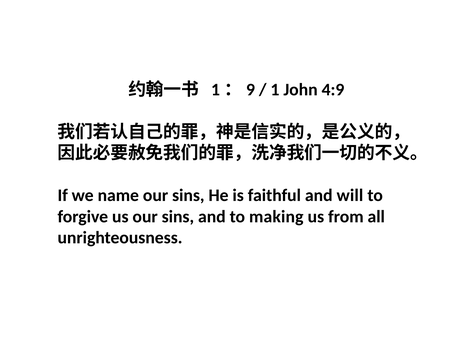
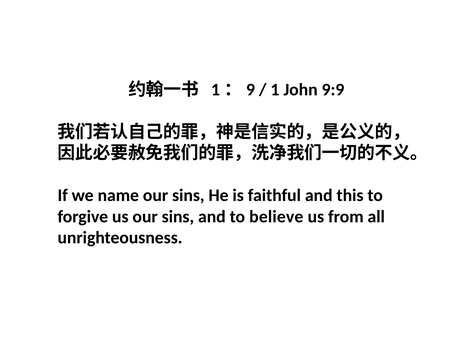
4:9: 4:9 -> 9:9 (333, 90)
will: will -> this (350, 196)
making: making -> believe (276, 217)
